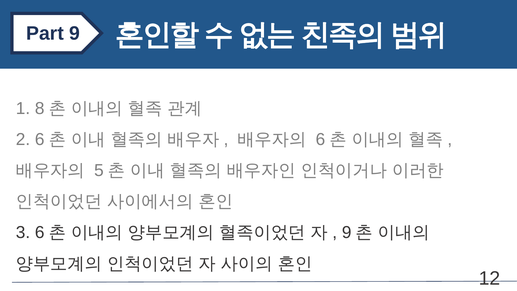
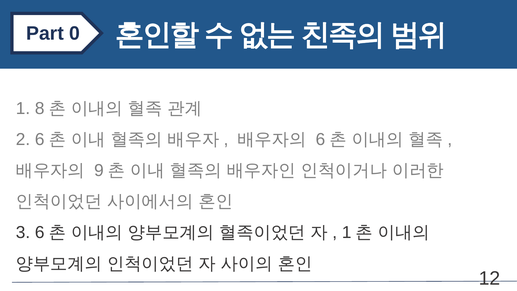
Part 9: 9 -> 0 (75, 33)
5: 5 -> 9 (99, 170)
9: 9 -> 1 (347, 232)
